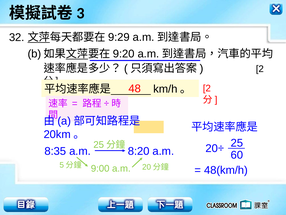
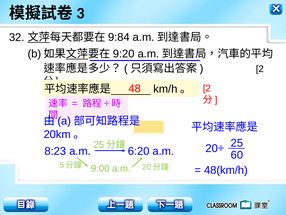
9:29: 9:29 -> 9:84 (119, 37)
8:35: 8:35 -> 8:23 (55, 151)
8:20: 8:20 -> 6:20 (139, 151)
